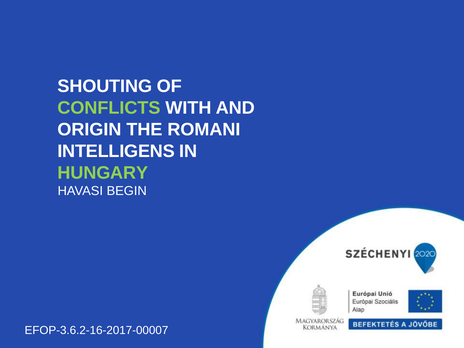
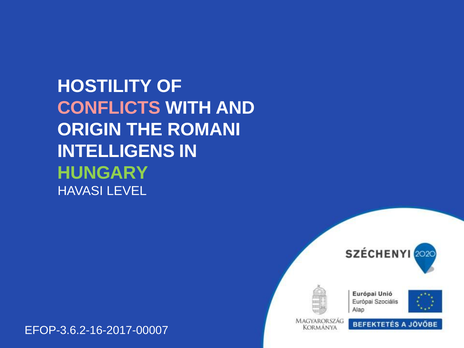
SHOUTING: SHOUTING -> HOSTILITY (105, 86)
CONFLICTS colour: light green -> pink (109, 108)
BEGIN: BEGIN -> LEVEL (127, 191)
